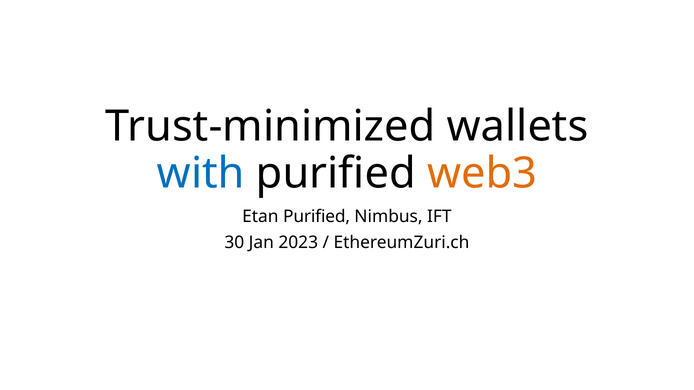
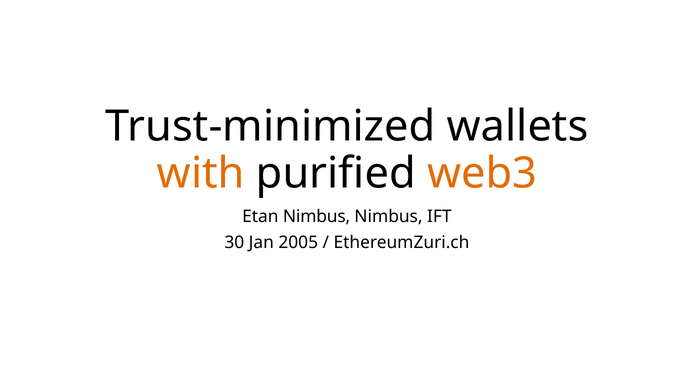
with colour: blue -> orange (201, 173)
Etan Purified: Purified -> Nimbus (317, 217)
2023: 2023 -> 2005 (298, 243)
